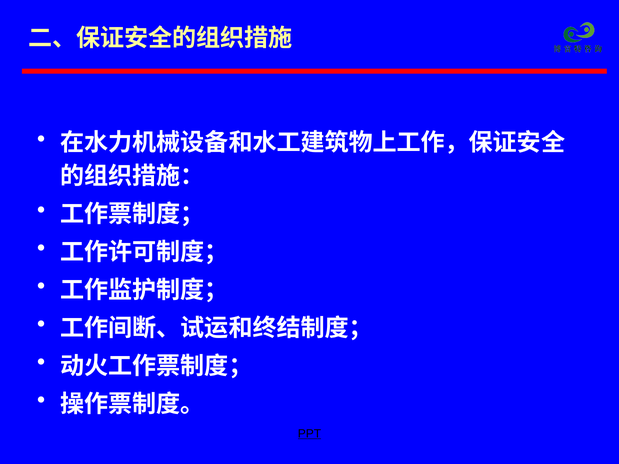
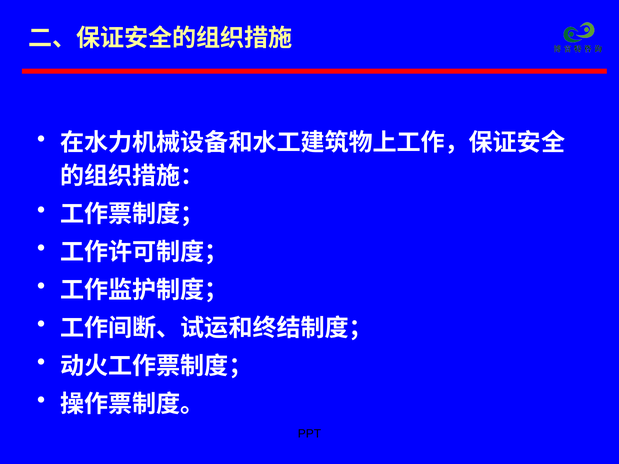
PPT underline: present -> none (309, 434)
